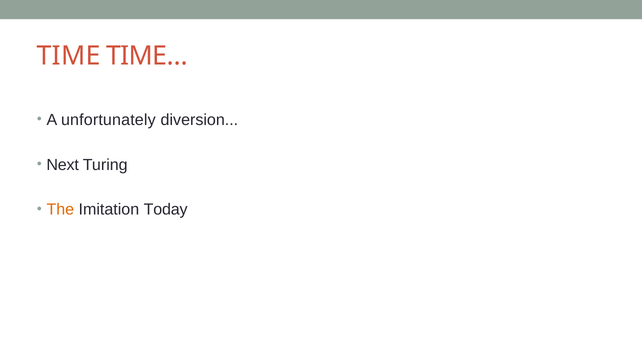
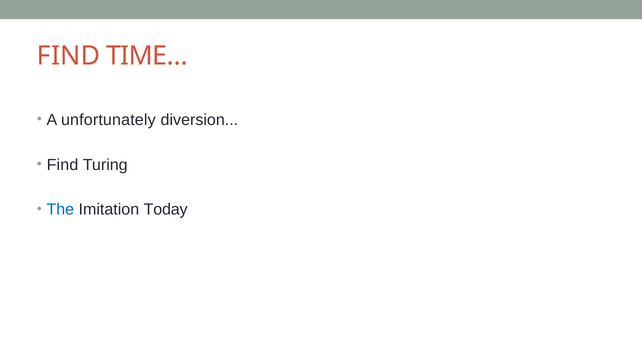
TIME: TIME -> FIND (69, 56)
Next: Next -> Find (63, 165)
The colour: orange -> blue (60, 210)
